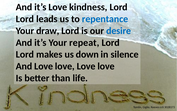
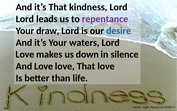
it’s Love: Love -> That (58, 7)
repentance colour: blue -> purple (105, 19)
repeat: repeat -> waters (84, 42)
Lord: Lord -> Love (25, 54)
Love: Love -> That (86, 66)
